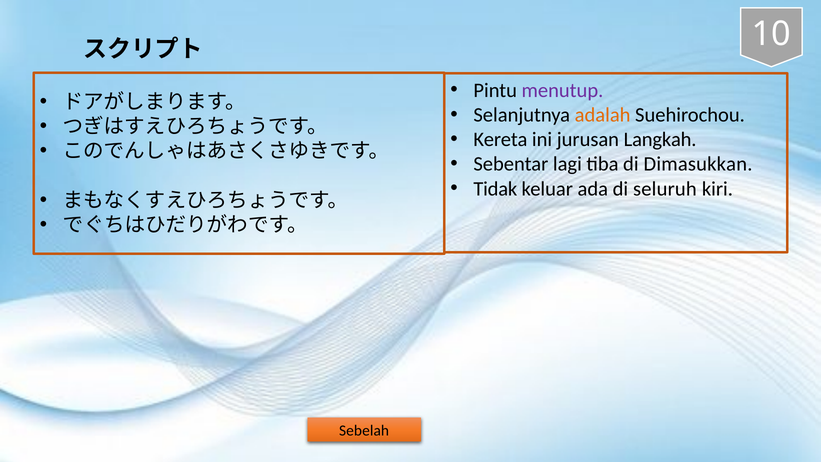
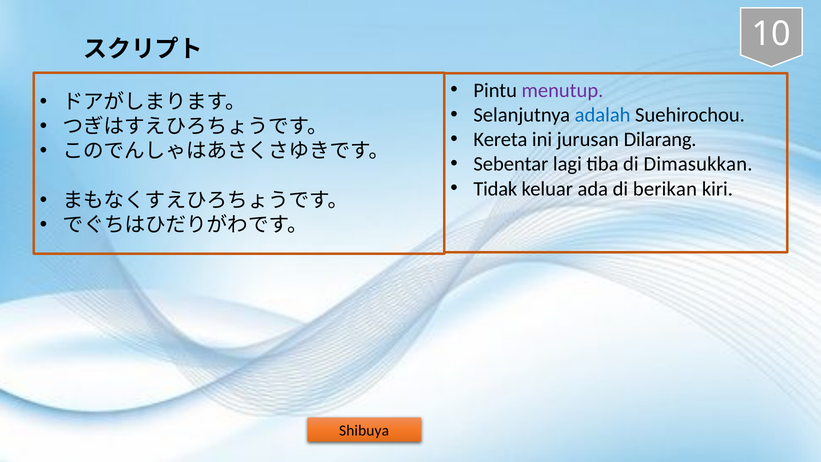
adalah colour: orange -> blue (603, 115)
Langkah: Langkah -> Dilarang (660, 139)
seluruh: seluruh -> berikan (665, 189)
Sebelah: Sebelah -> Shibuya (364, 430)
